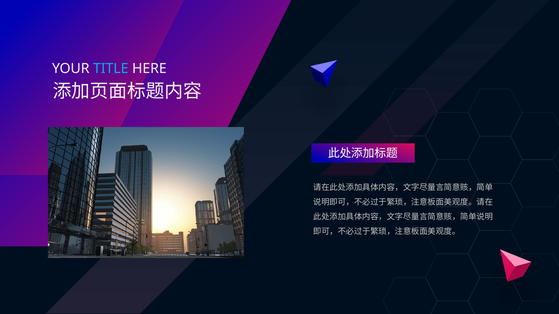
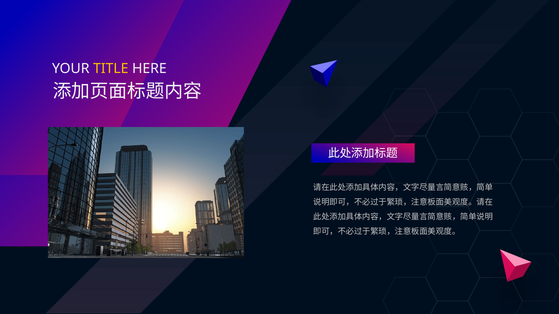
TITLE colour: light blue -> yellow (111, 69)
